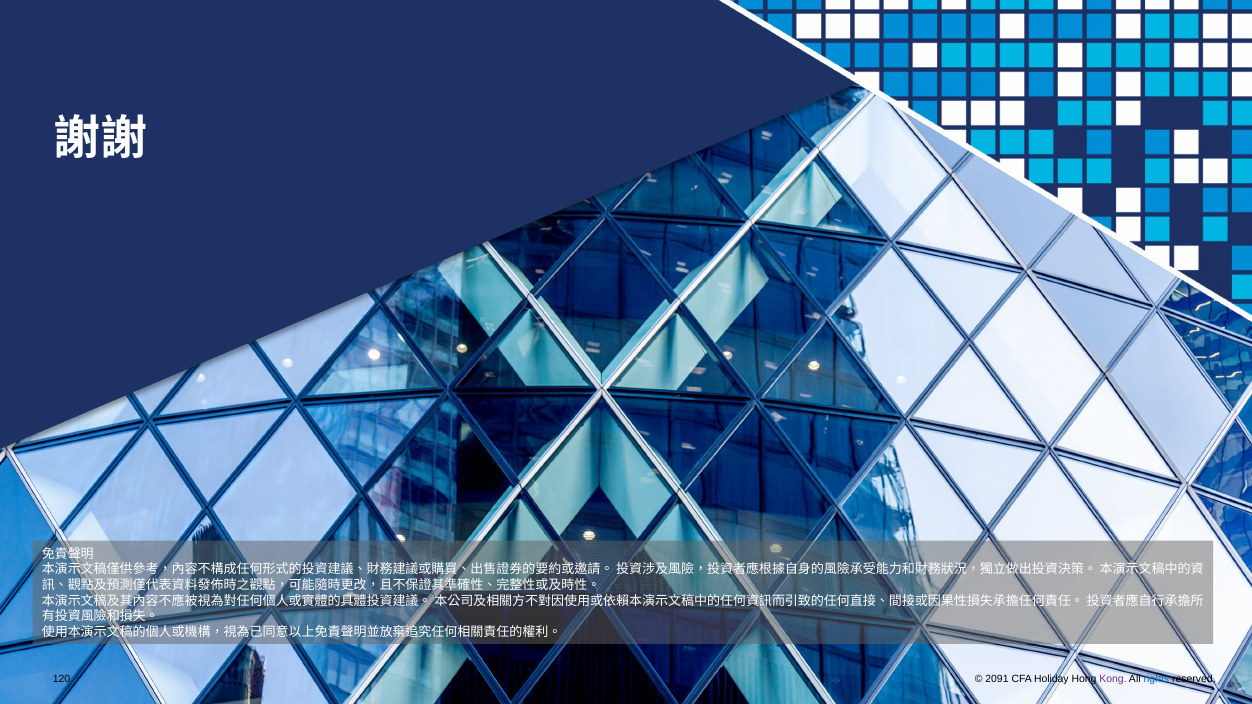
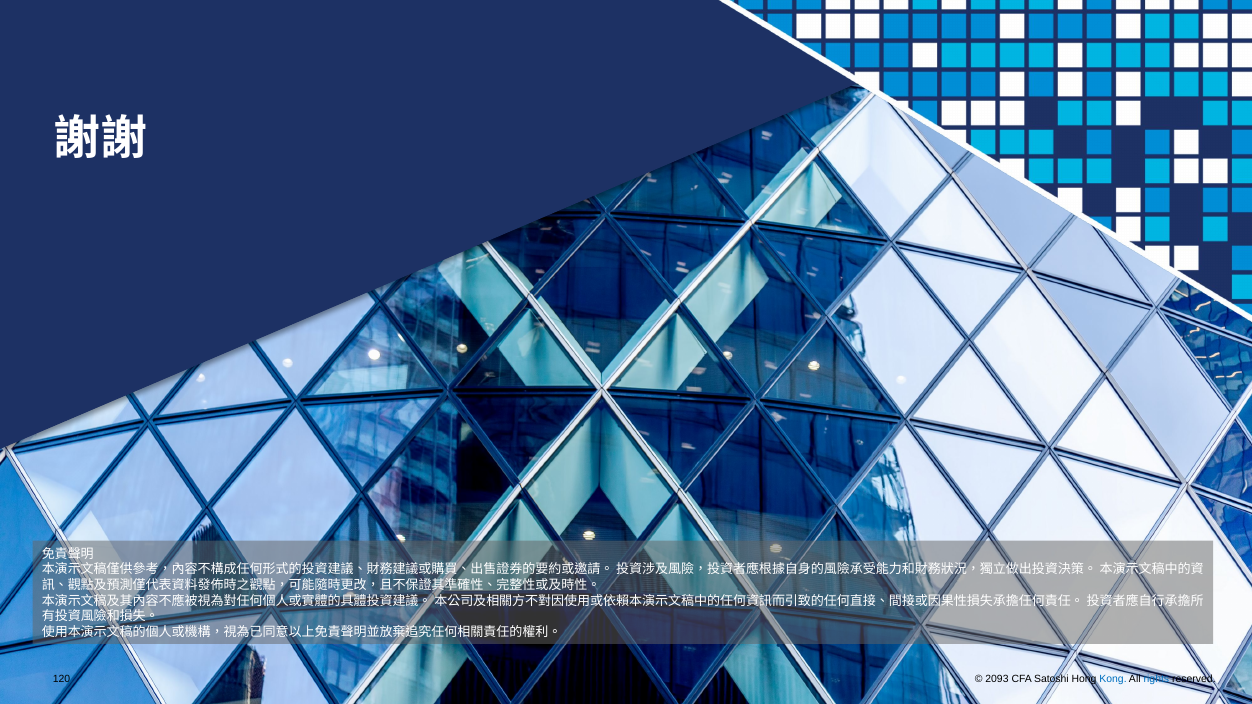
2091: 2091 -> 2093 (997, 679)
Holiday: Holiday -> Satoshi (1051, 679)
Kong colour: purple -> blue (1113, 679)
